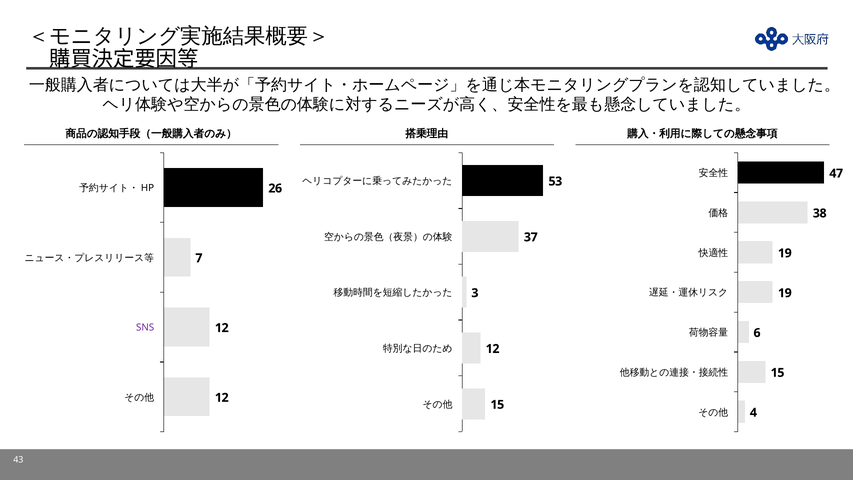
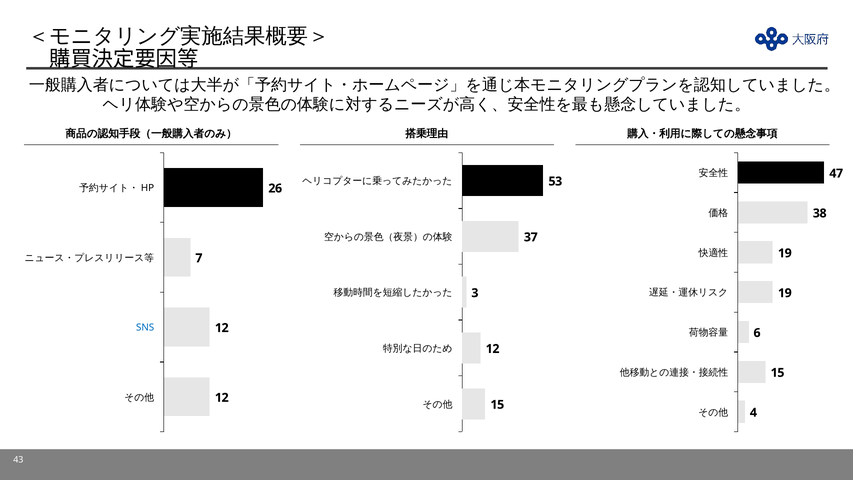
SNS colour: purple -> blue (145, 328)
